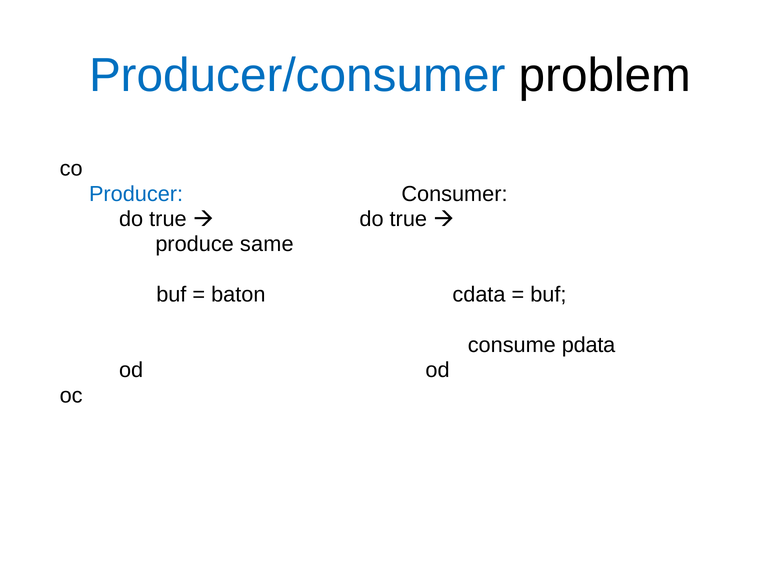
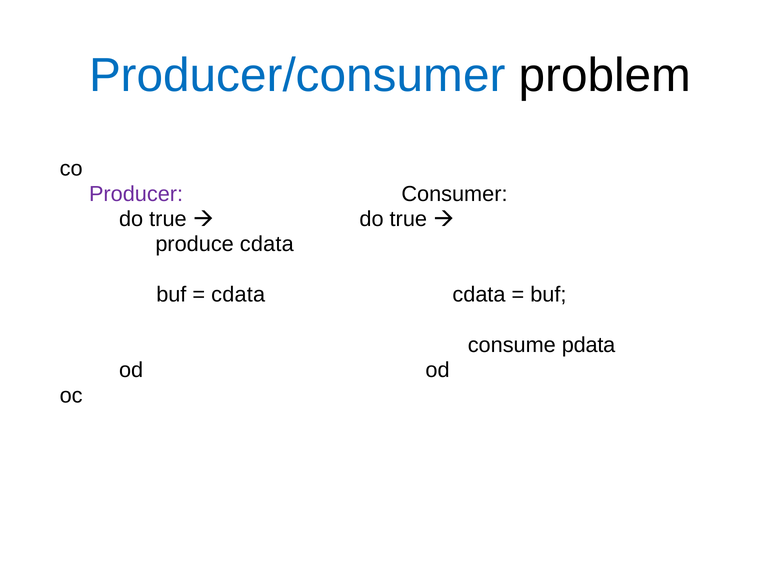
Producer colour: blue -> purple (136, 194)
produce same: same -> cdata (267, 244)
baton: baton -> cdata (238, 295)
